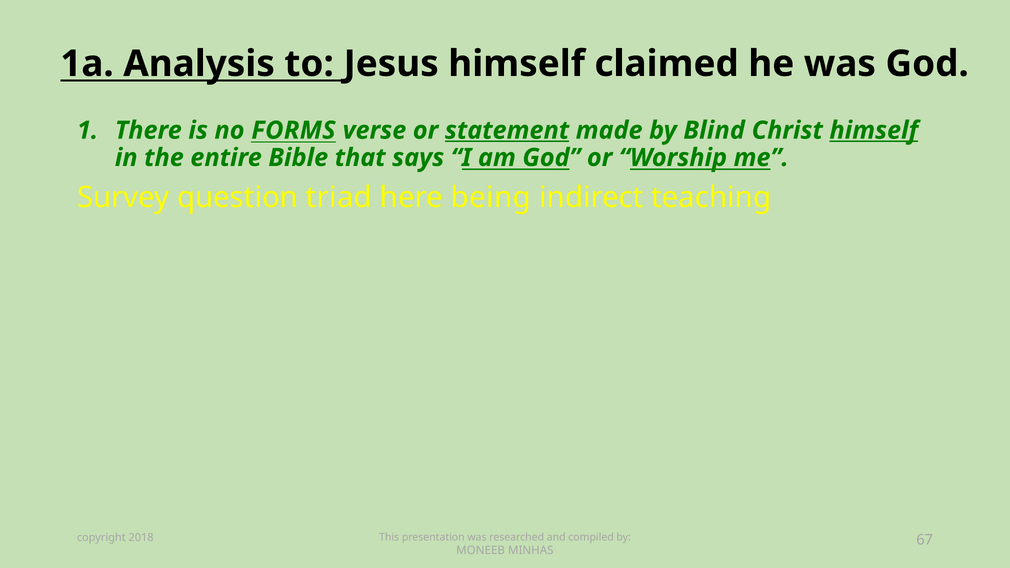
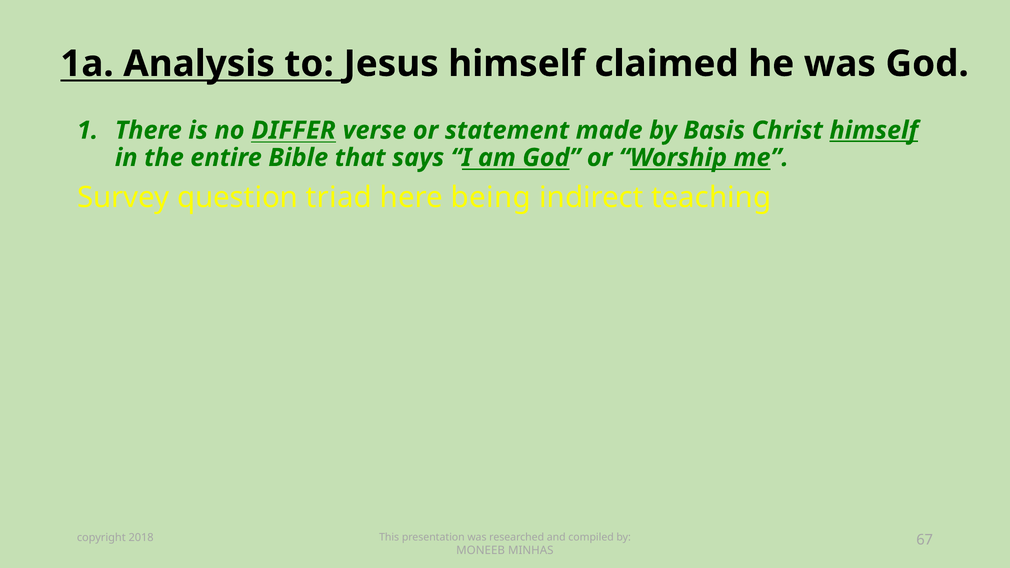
FORMS: FORMS -> DIFFER (293, 130)
statement underline: present -> none (507, 130)
Blind: Blind -> Basis (714, 130)
